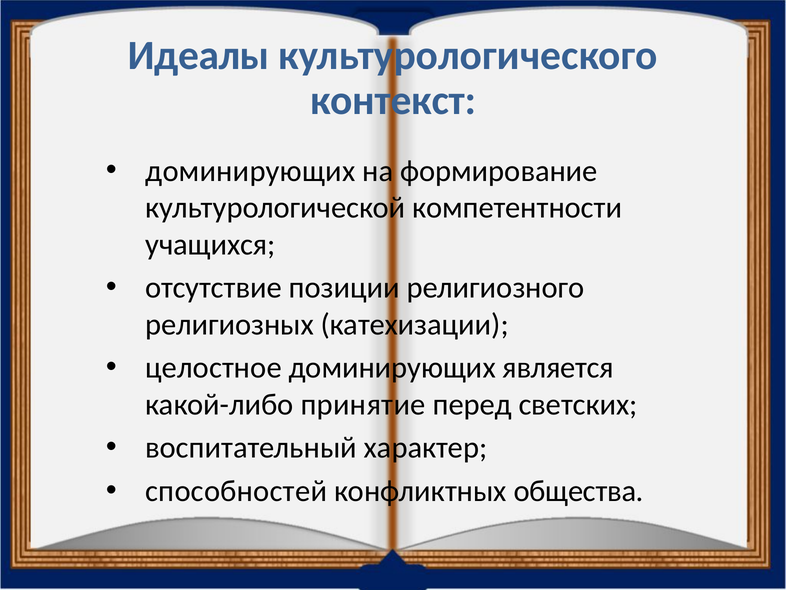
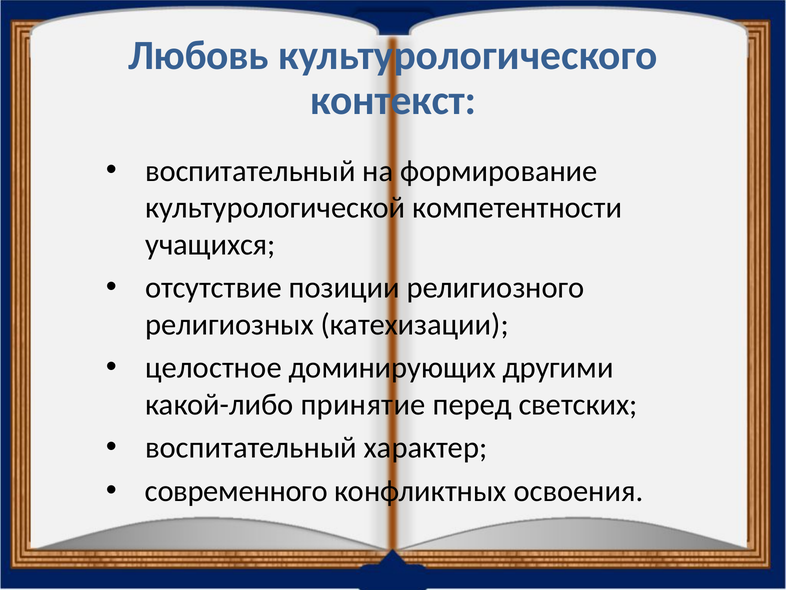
Идеалы: Идеалы -> Любовь (199, 56)
доминирующих: доминирующих -> воспитательный (250, 171)
является: является -> другими (558, 367)
способностей: способностей -> современного (236, 491)
общества: общества -> освоения (578, 491)
